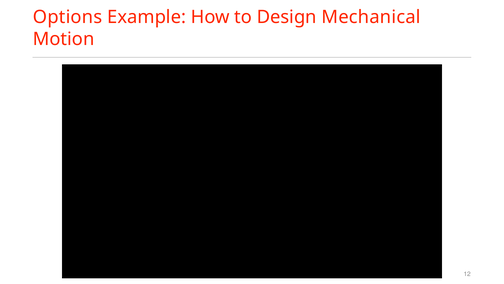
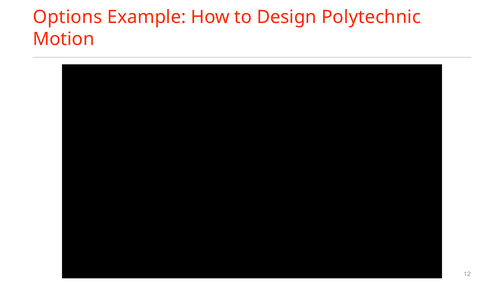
Mechanical: Mechanical -> Polytechnic (371, 17)
